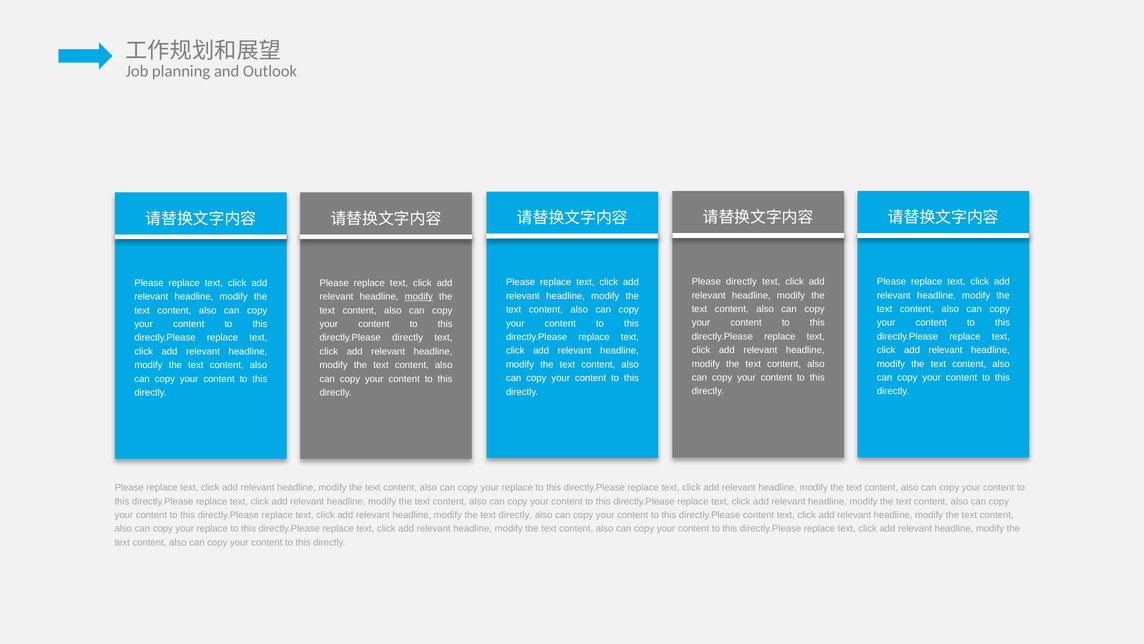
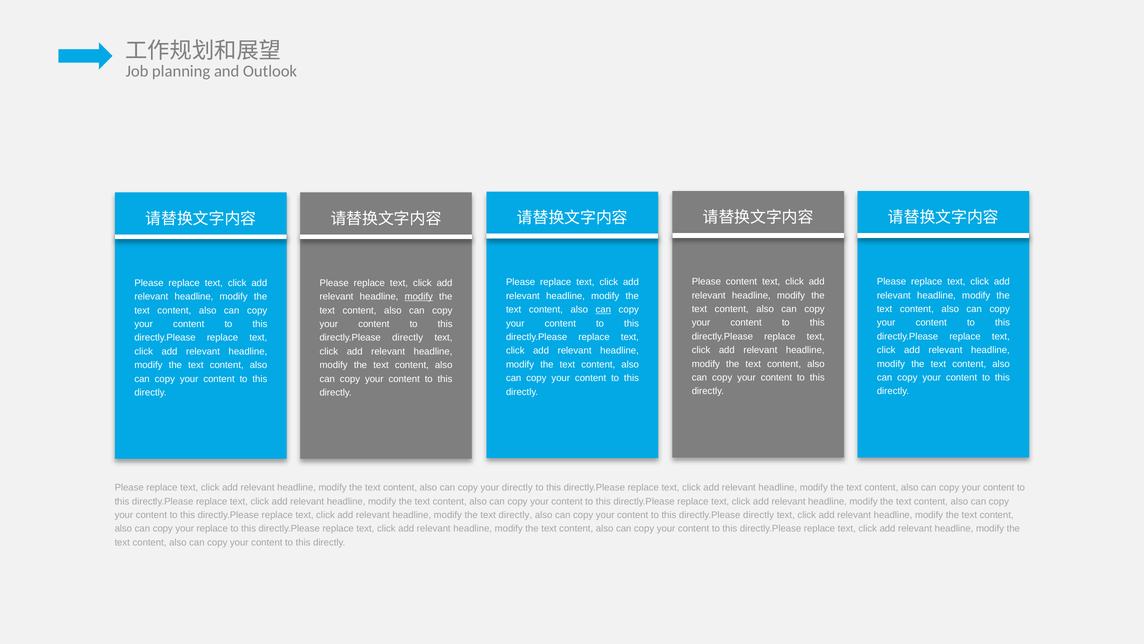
Please directly: directly -> content (741, 281)
can underline: none -> present (603, 309)
replace: replace -> directly (517, 487)
content: content -> directly (759, 515)
